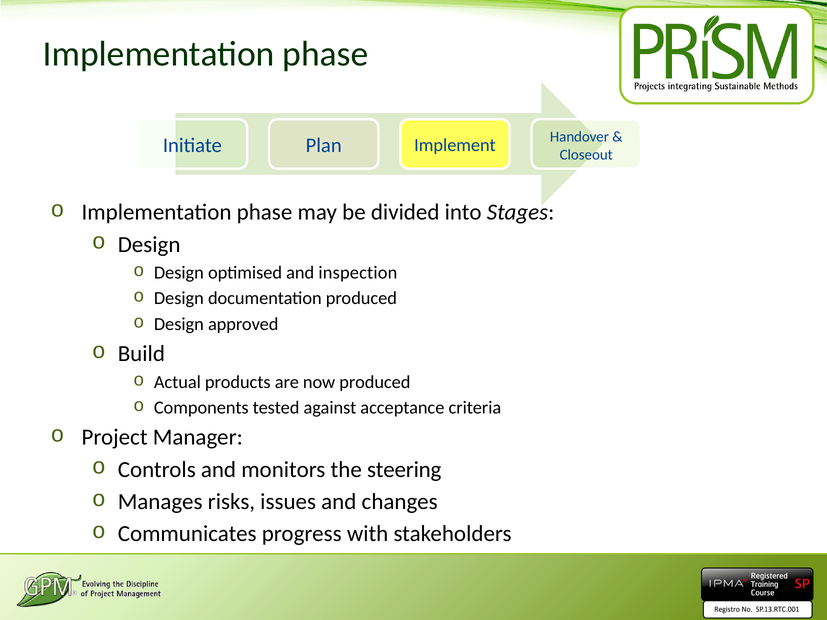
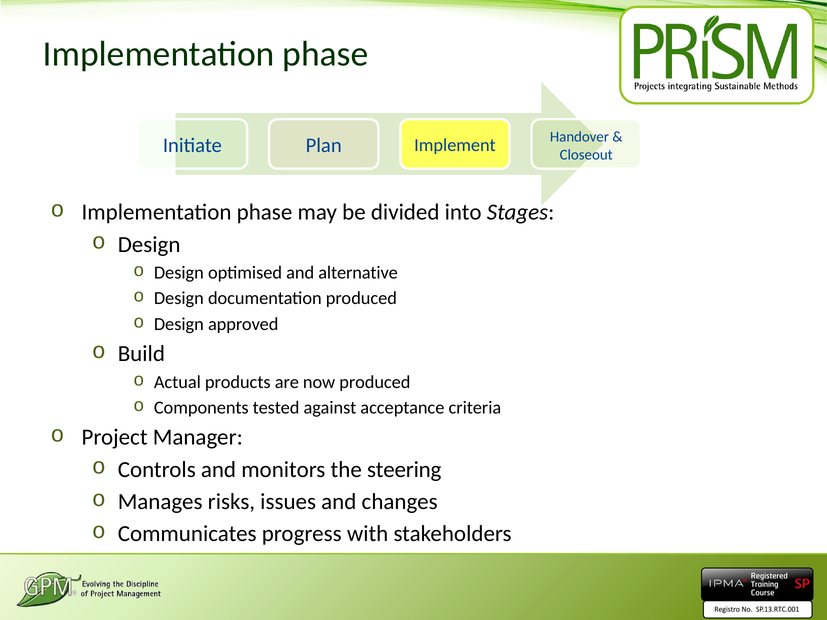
inspection: inspection -> alternative (358, 273)
